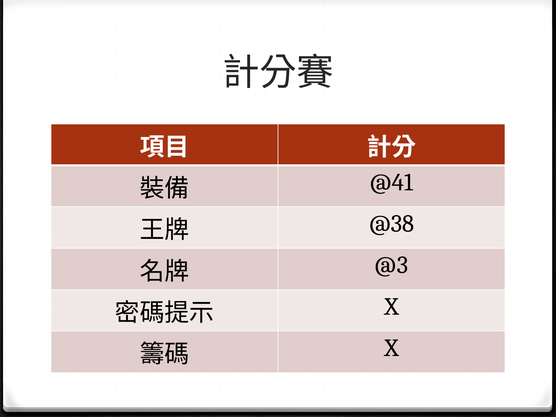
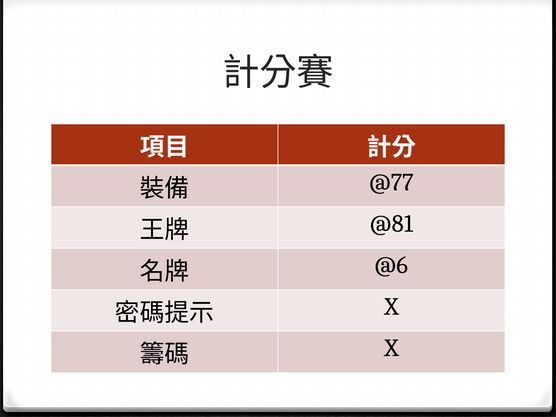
@41: @41 -> @77 (392, 182)
@38: @38 -> @81 (391, 224)
@3: @3 -> @6 (391, 265)
